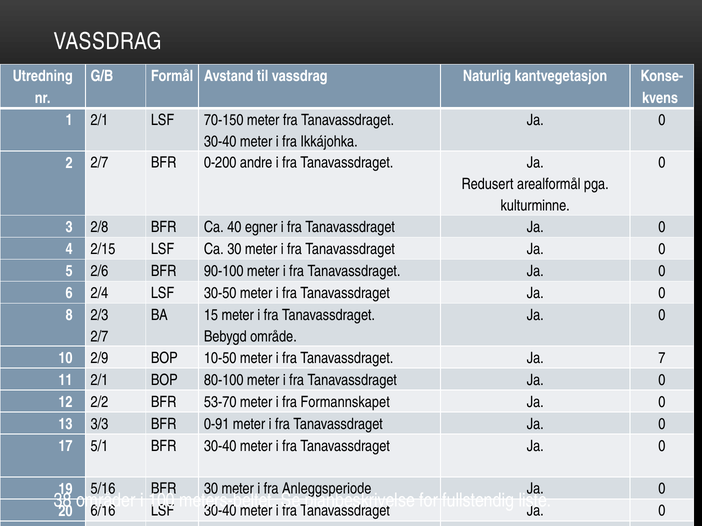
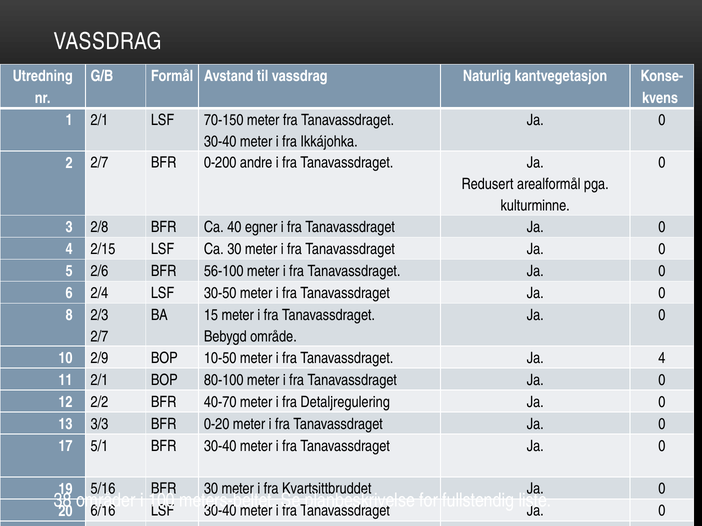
90-100: 90-100 -> 56-100 (224, 271)
Ja 7: 7 -> 4 (662, 358)
53-70: 53-70 -> 40-70 (220, 402)
Formannskapet: Formannskapet -> Detaljregulering (345, 402)
0-91: 0-91 -> 0-20 (217, 424)
Anleggsperiode: Anleggsperiode -> Kvartsittbruddet (327, 489)
